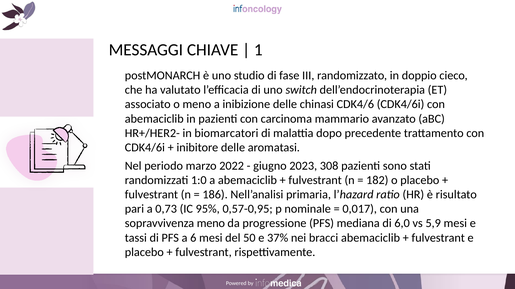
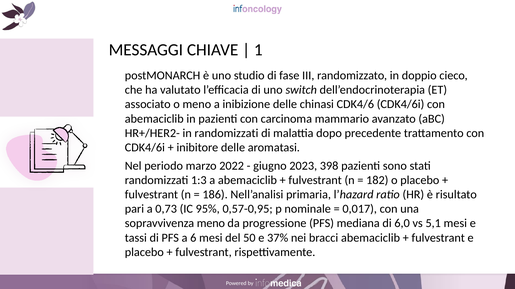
in biomarcatori: biomarcatori -> randomizzati (226, 133)
308: 308 -> 398 (329, 166)
1:0: 1:0 -> 1:3 (199, 181)
5,9: 5,9 -> 5,1 (433, 224)
